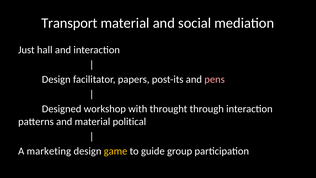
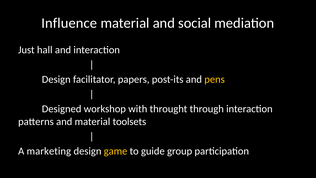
Transport: Transport -> Influence (69, 23)
pens colour: pink -> yellow (215, 79)
political: political -> toolsets (129, 121)
